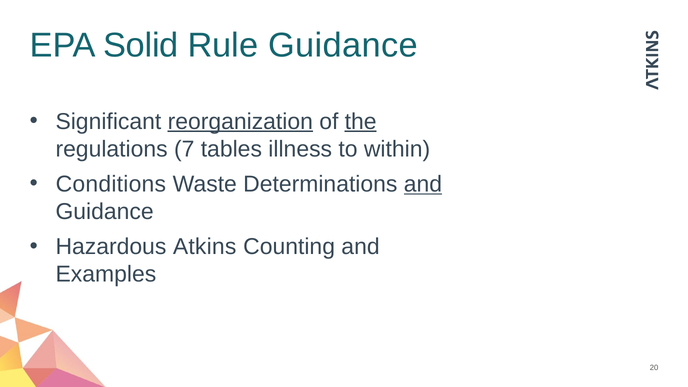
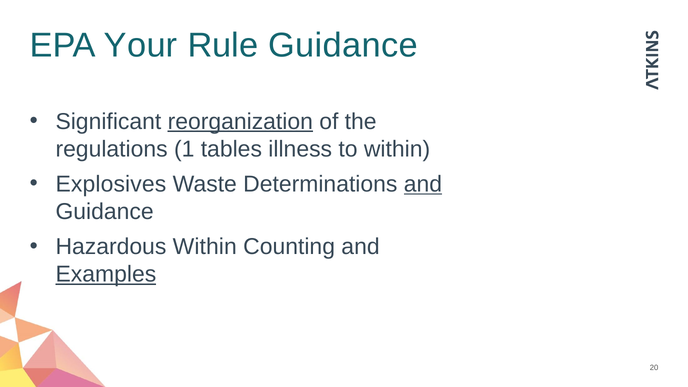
Solid: Solid -> Your (141, 45)
the underline: present -> none (361, 121)
7: 7 -> 1 (184, 149)
Conditions: Conditions -> Explosives (111, 184)
Hazardous Atkins: Atkins -> Within (205, 247)
Examples underline: none -> present (106, 274)
